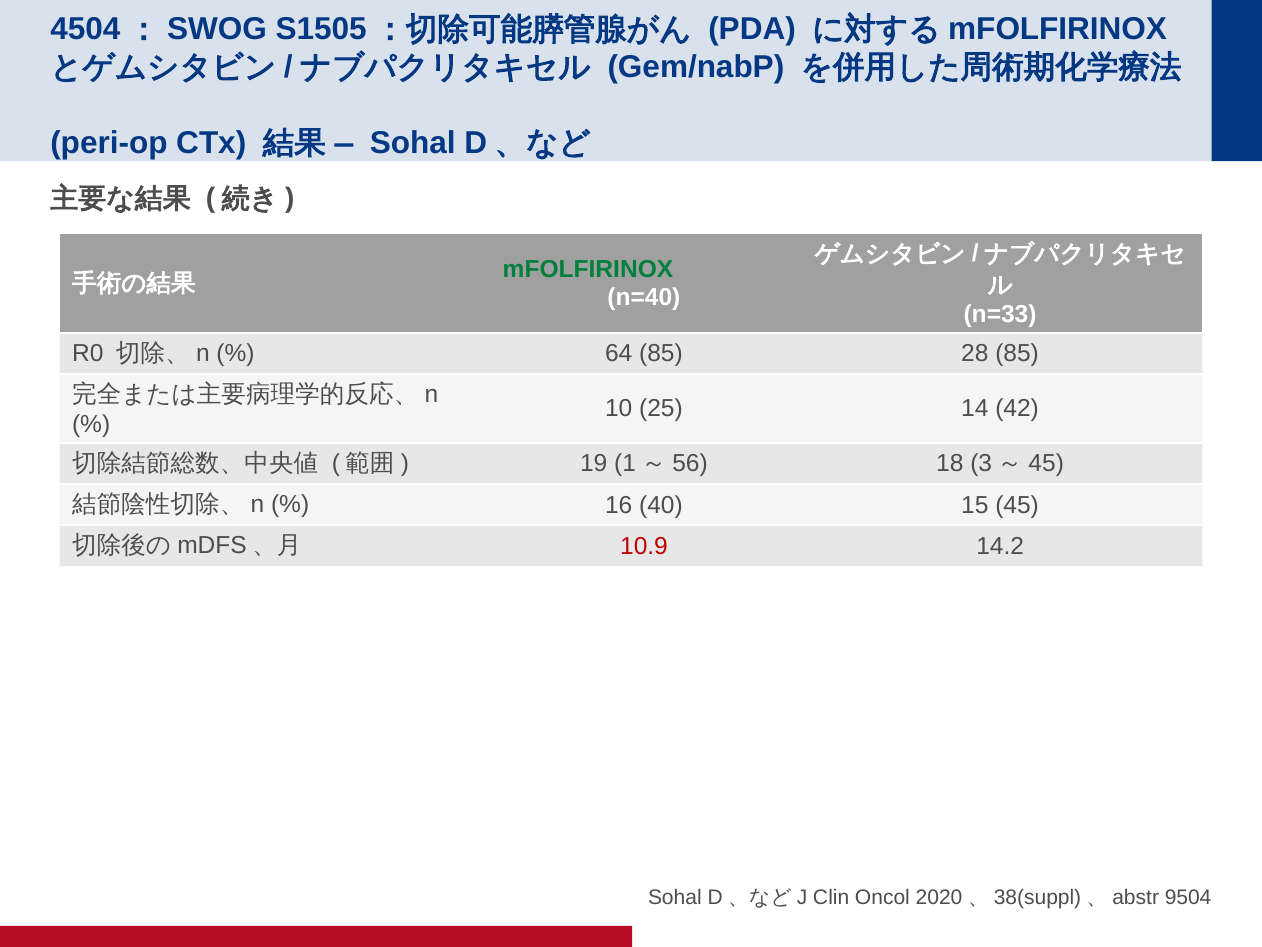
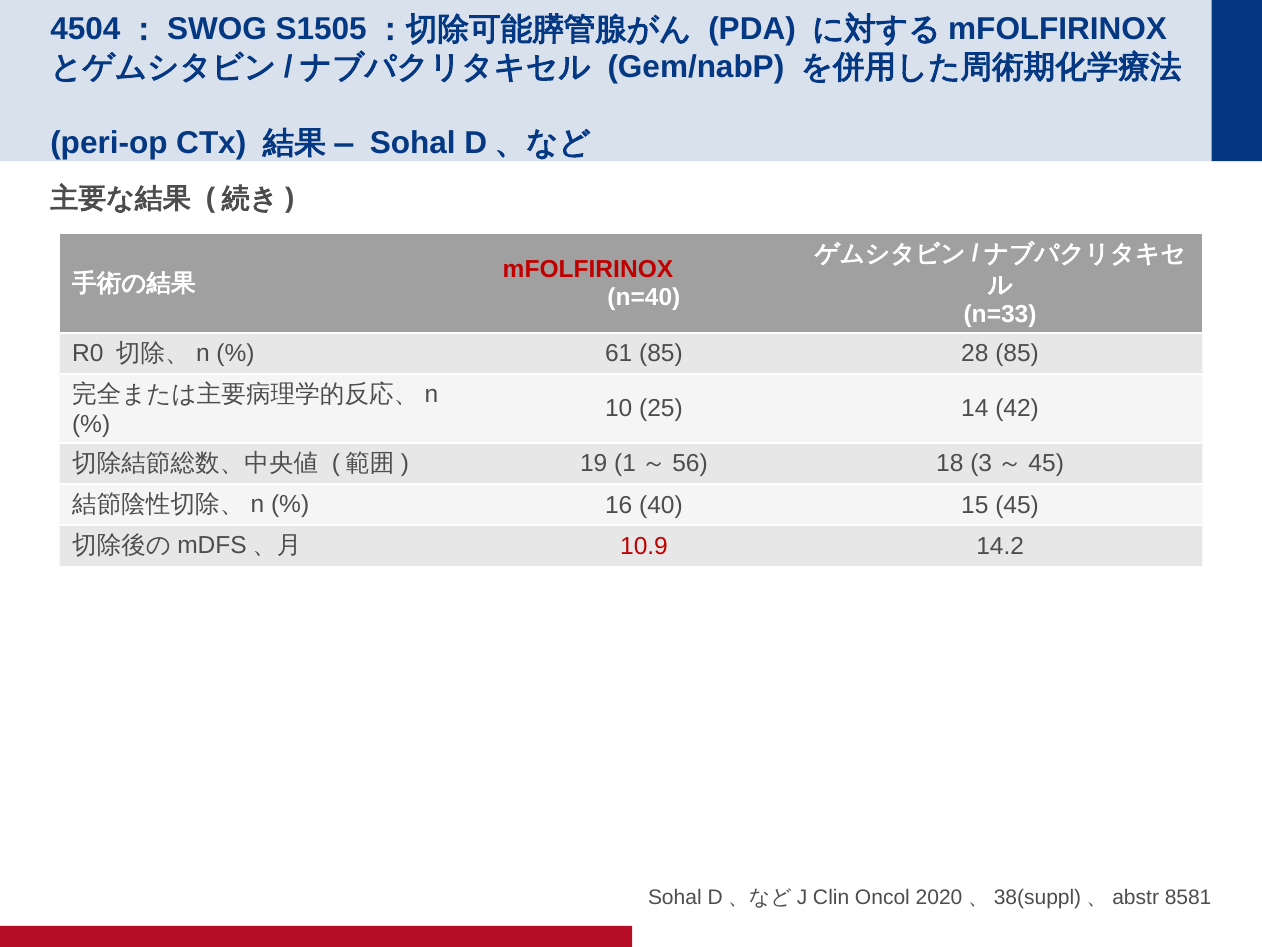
mFOLFIRINOX colour: green -> red (588, 269)
64: 64 -> 61 (619, 354)
9504: 9504 -> 8581 (1188, 897)
